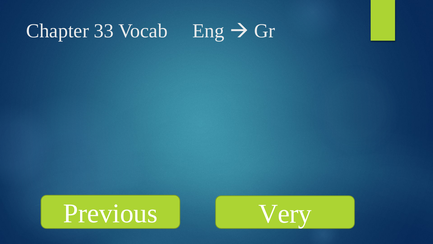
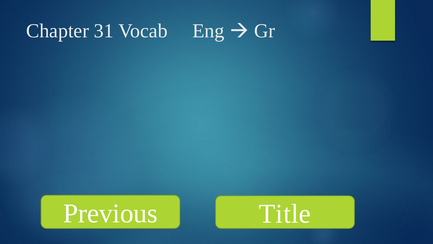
33: 33 -> 31 (104, 31)
Very: Very -> Title (285, 214)
